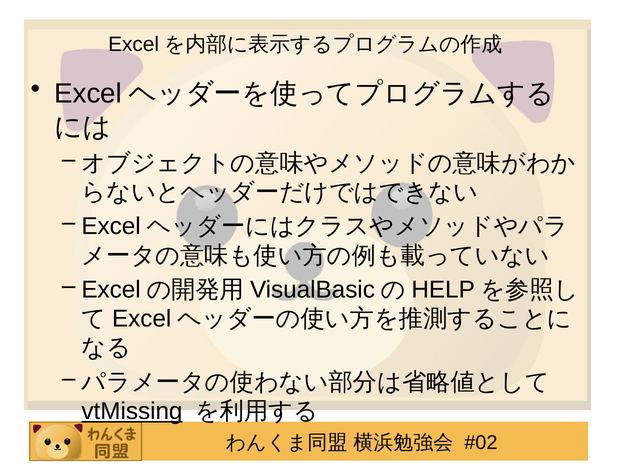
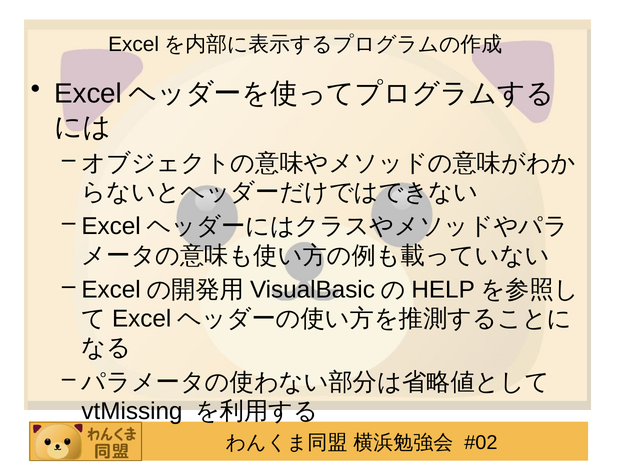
vtMissing underline: present -> none (132, 411)
